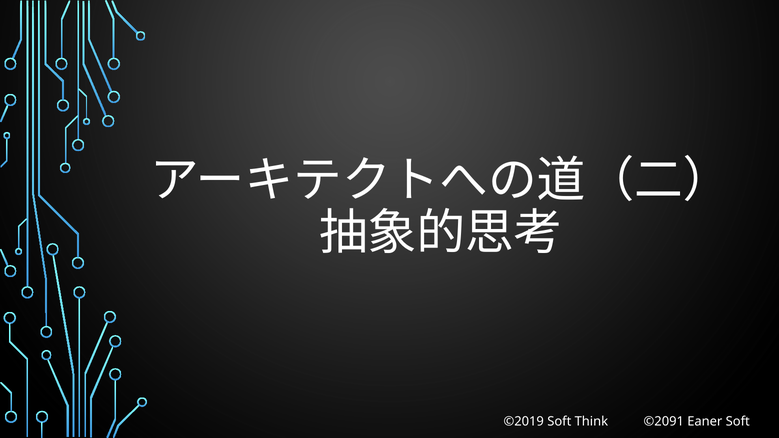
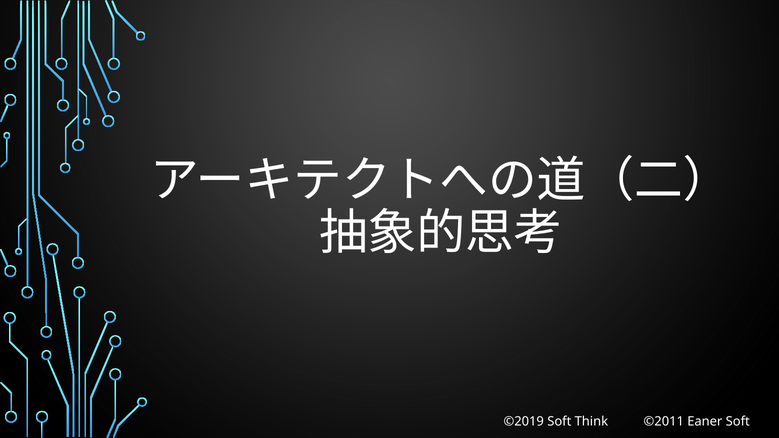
©2091: ©2091 -> ©2011 (664, 422)
